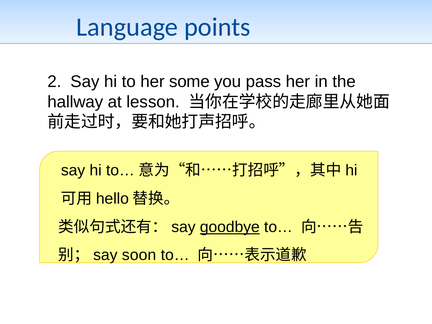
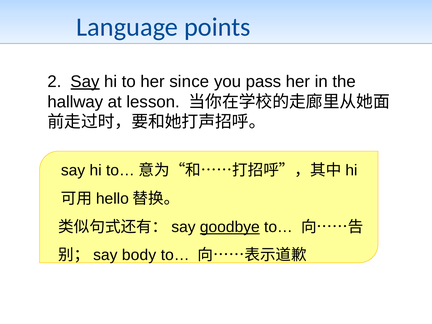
Say underline: none -> present (85, 82)
some: some -> since (189, 82)
soon: soon -> body (139, 255)
